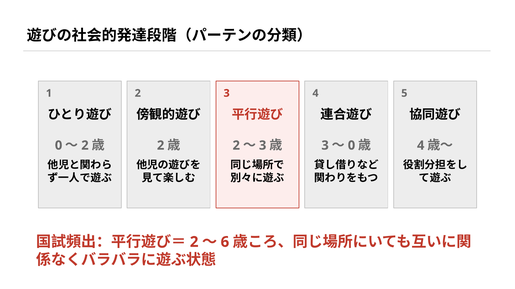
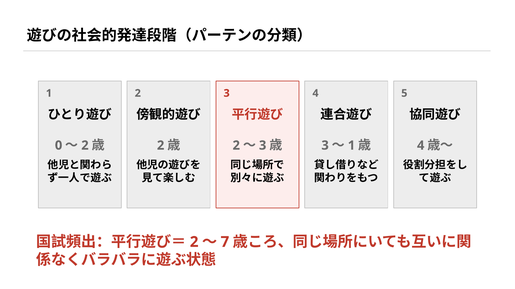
0: 0 -> 1 (351, 146)
6: 6 -> 7 (225, 242)
